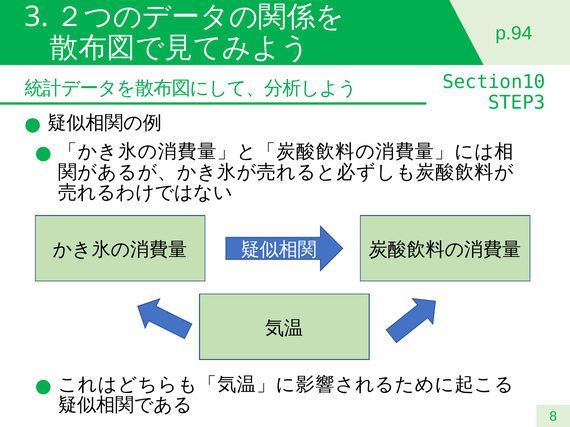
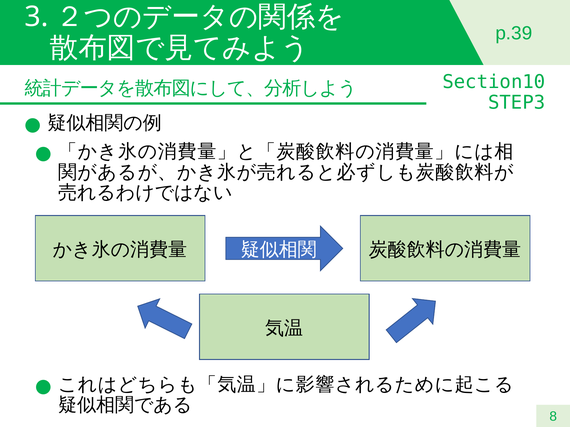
p.94: p.94 -> p.39 (514, 33)
